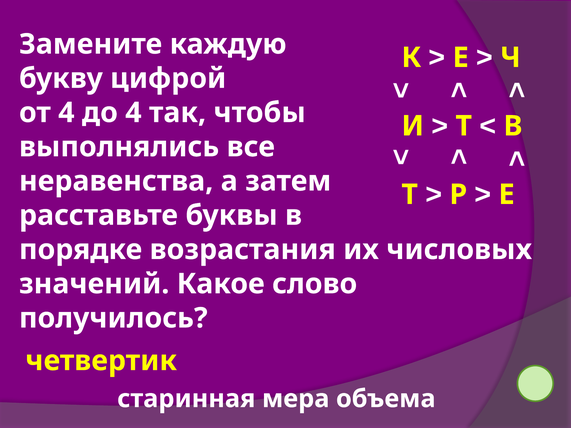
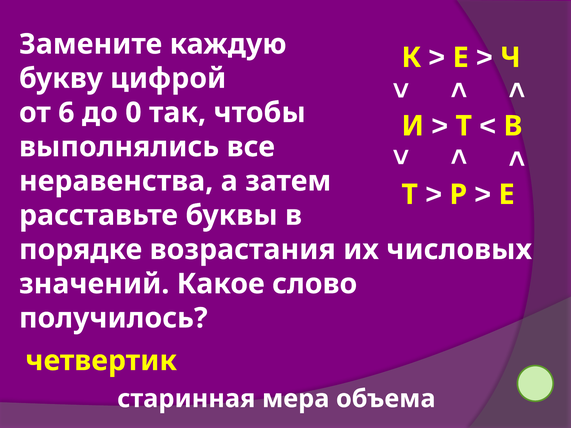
от 4: 4 -> 6 (66, 113)
до 4: 4 -> 0 (133, 113)
